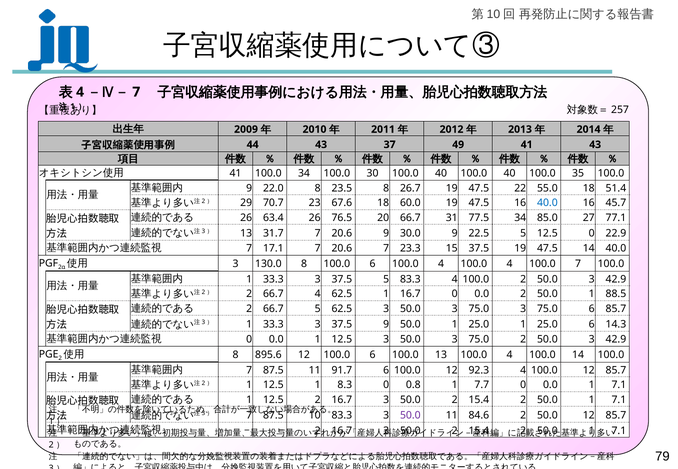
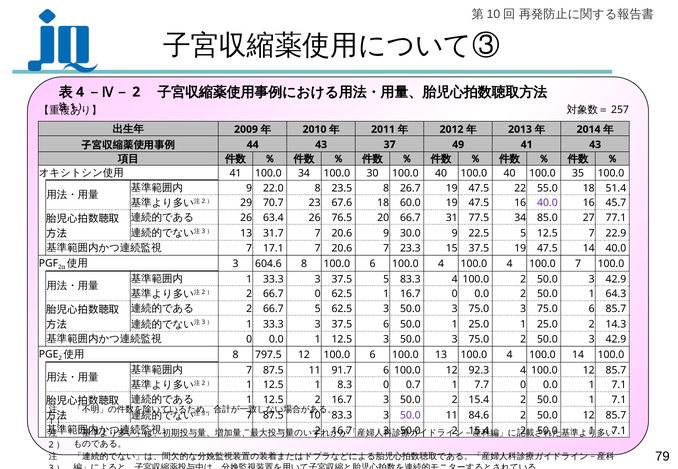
7: 7 -> 2 (136, 92)
40.0 colour: blue -> purple (547, 203)
12.5 0: 0 -> 7 (592, 233)
130.0: 130.0 -> 604.6 (268, 264)
66.7 4: 4 -> 0 (318, 294)
88.5: 88.5 -> 64.3 (616, 294)
37.5 9: 9 -> 6 (386, 325)
25.0 6: 6 -> 2 (592, 325)
895.6: 895.6 -> 797.5 (268, 355)
0.8: 0.8 -> 0.7 (413, 386)
